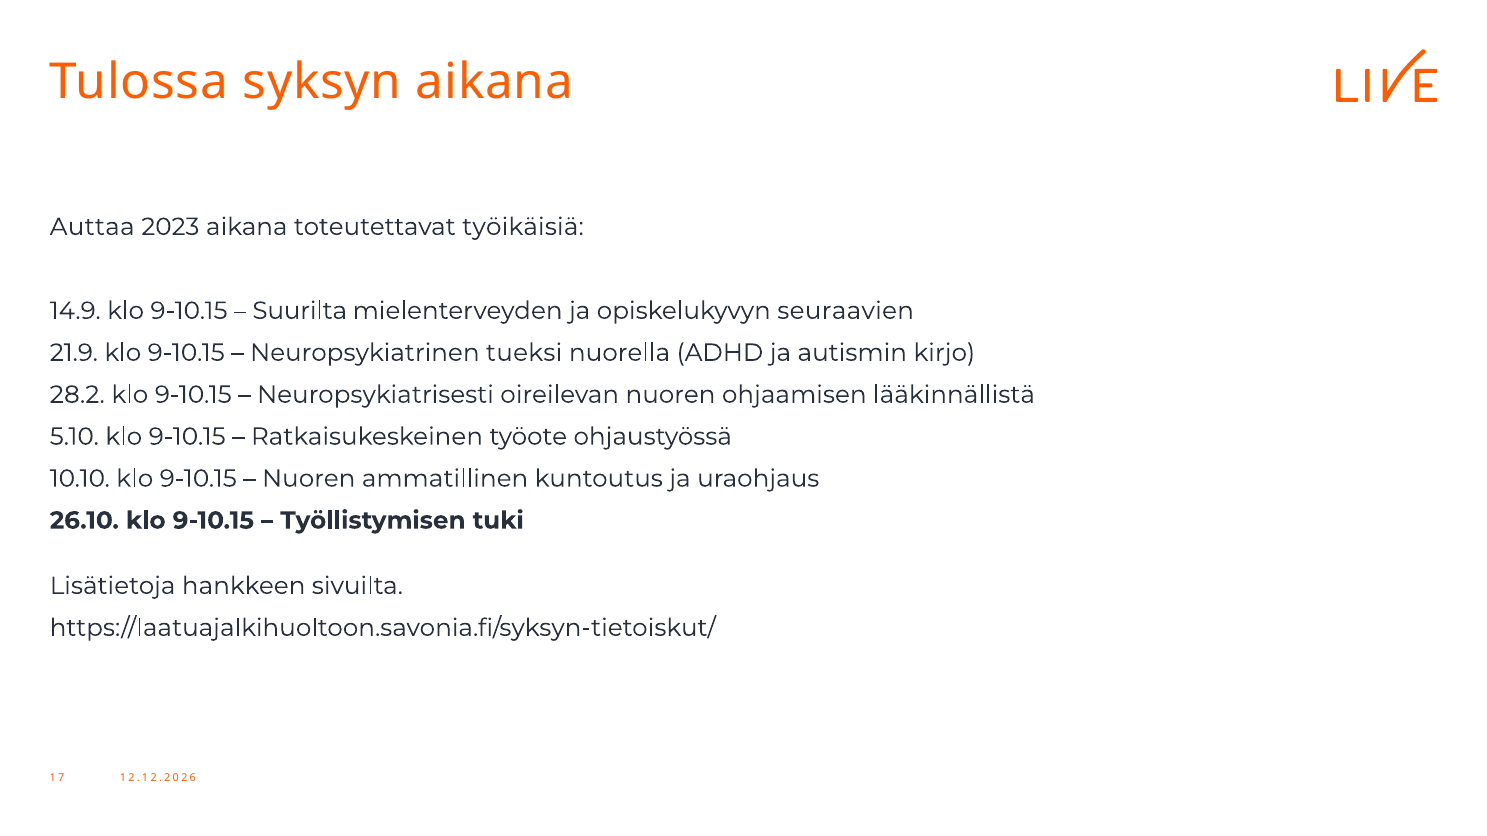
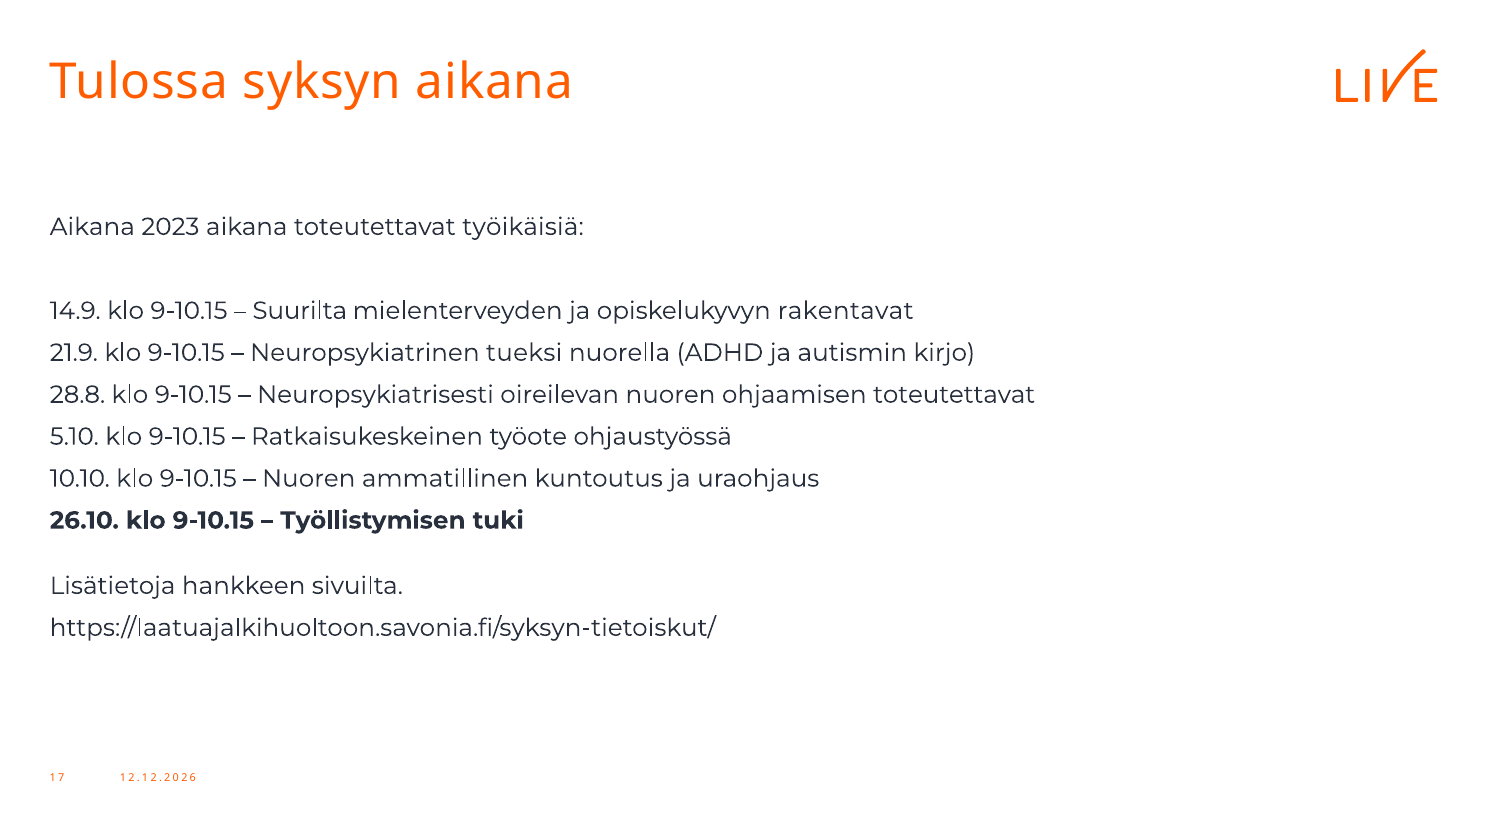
Auttaa: Auttaa -> Aikana (92, 227)
seuraavien: seuraavien -> rakentavat (846, 311)
28.2: 28.2 -> 28.8 (77, 395)
ohjaamisen lääkinnällistä: lääkinnällistä -> toteutettavat (954, 395)
